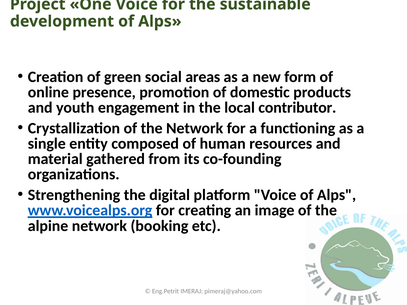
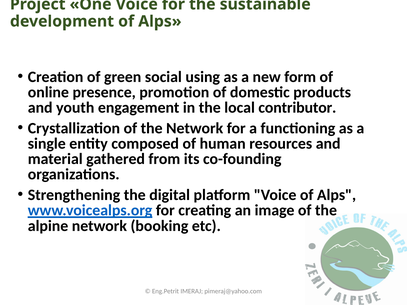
areas: areas -> using (203, 77)
